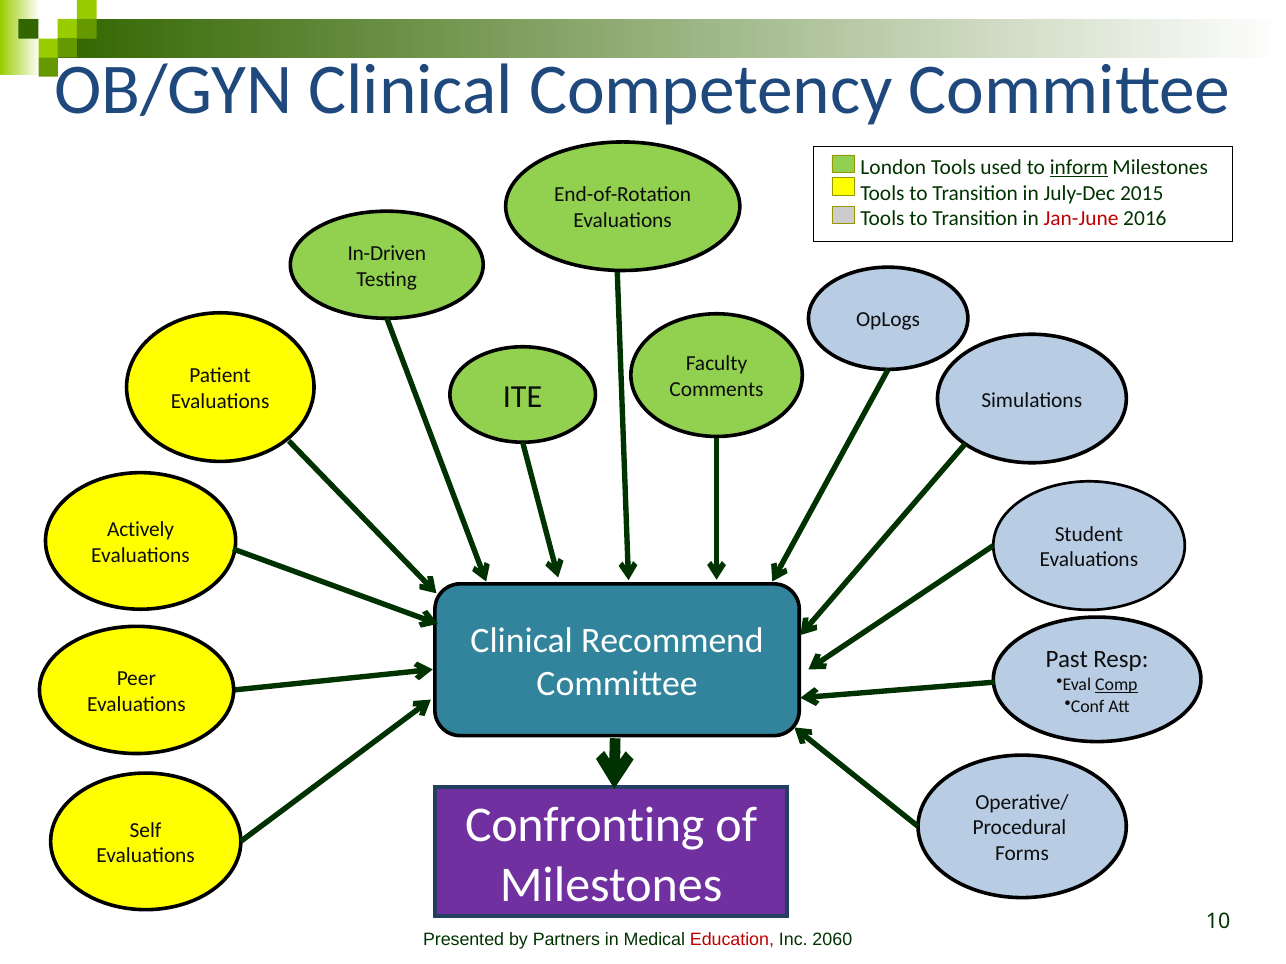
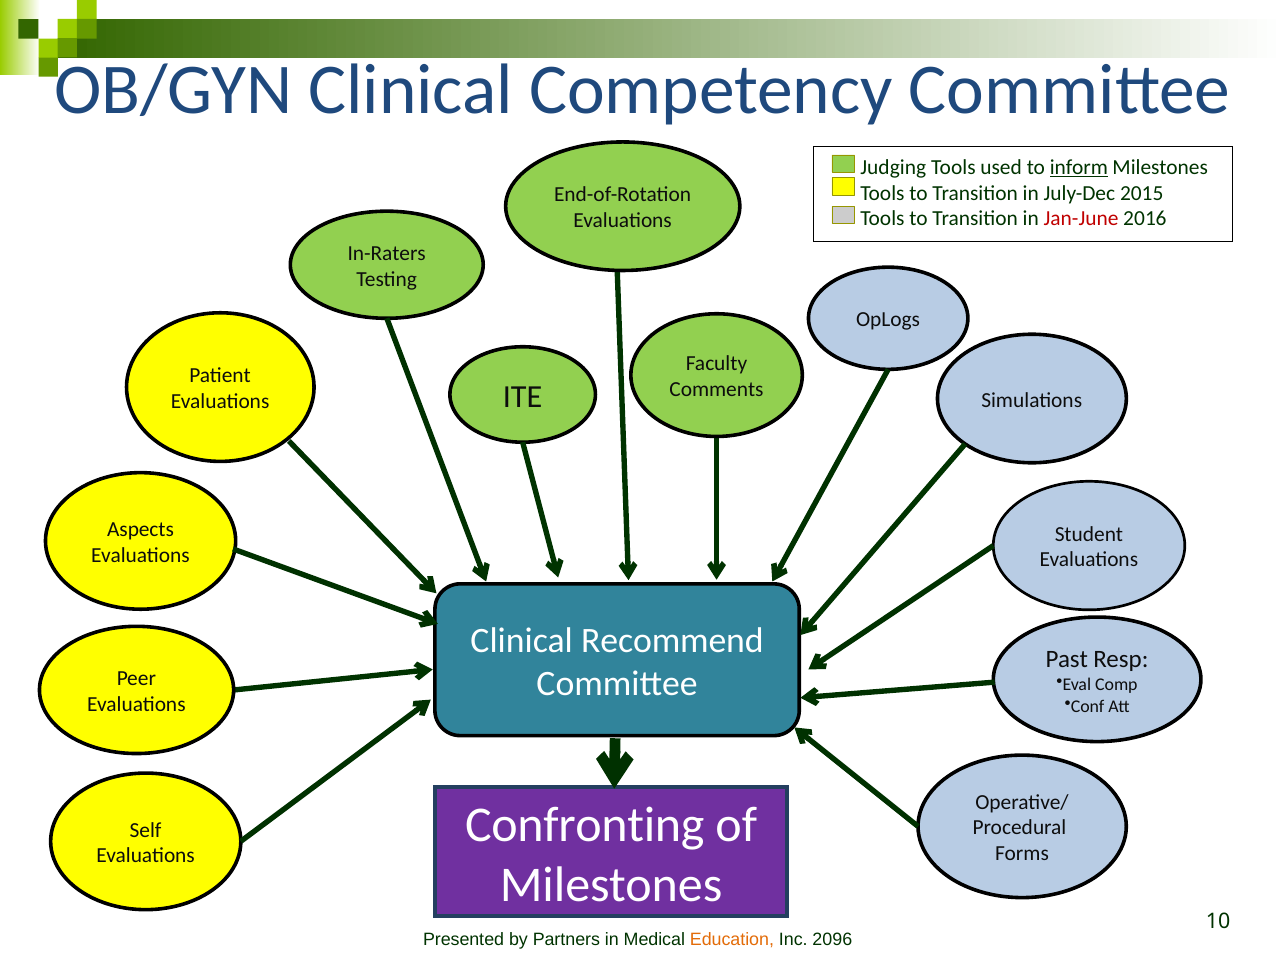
London: London -> Judging (893, 167)
In-Driven: In-Driven -> In-Raters (387, 253)
Actively: Actively -> Aspects (141, 530)
Comp underline: present -> none (1116, 685)
Education colour: red -> orange (732, 940)
2060: 2060 -> 2096 (832, 940)
